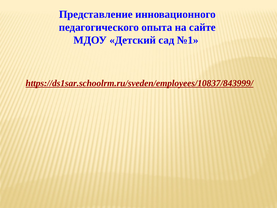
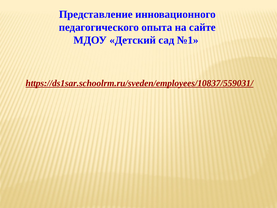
https://ds1sar.schoolrm.ru/sveden/employees/10837/843999/: https://ds1sar.schoolrm.ru/sveden/employees/10837/843999/ -> https://ds1sar.schoolrm.ru/sveden/employees/10837/559031/ (139, 83)
